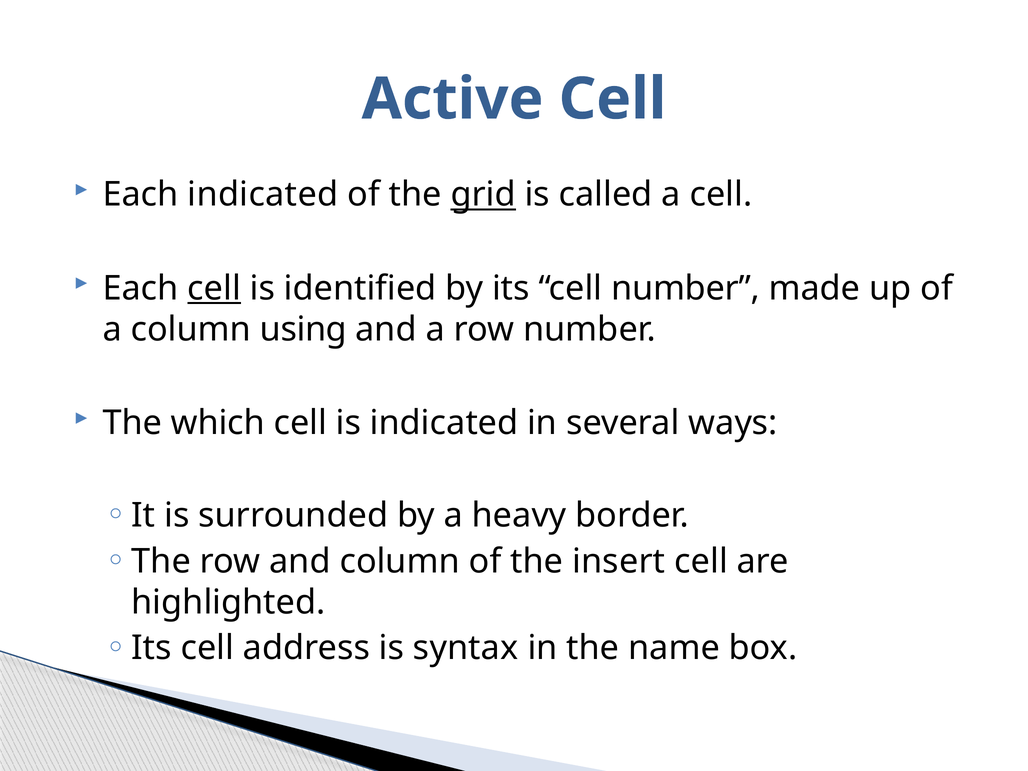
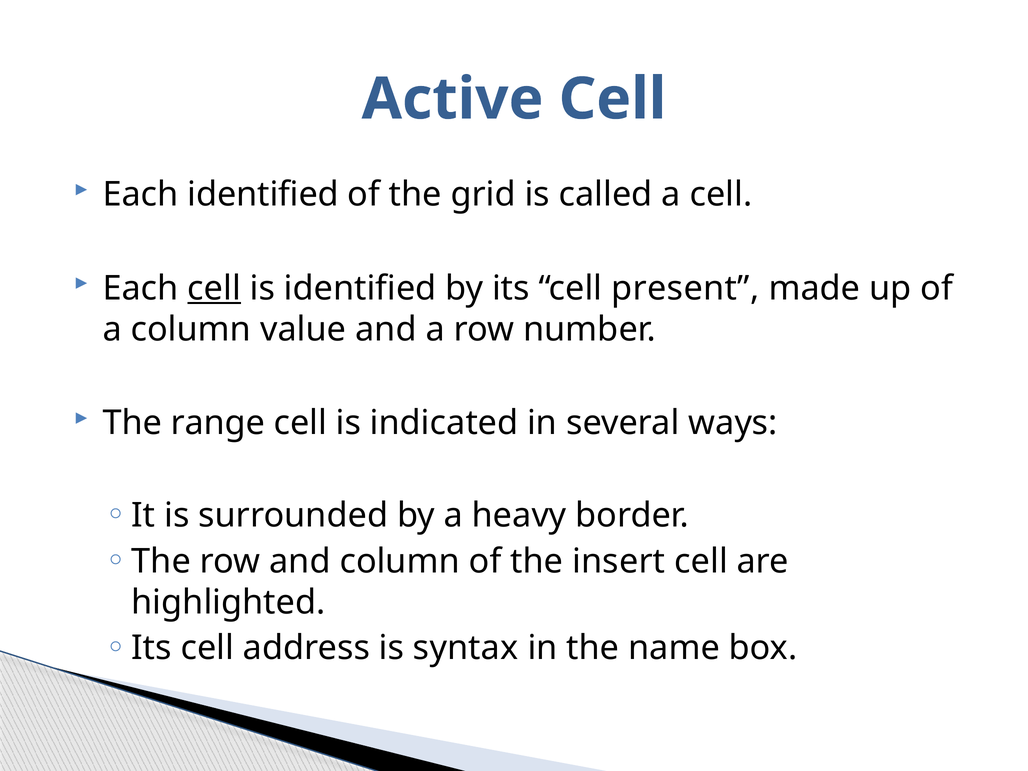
Each indicated: indicated -> identified (263, 195)
grid underline: present -> none (483, 195)
cell number: number -> present (685, 288)
using: using -> value (303, 329)
which: which -> range (218, 423)
